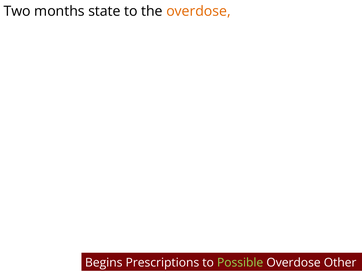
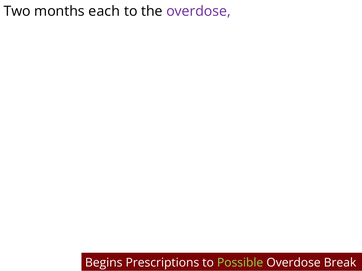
state: state -> each (104, 11)
overdose colour: orange -> purple (198, 11)
Other: Other -> Break (340, 263)
